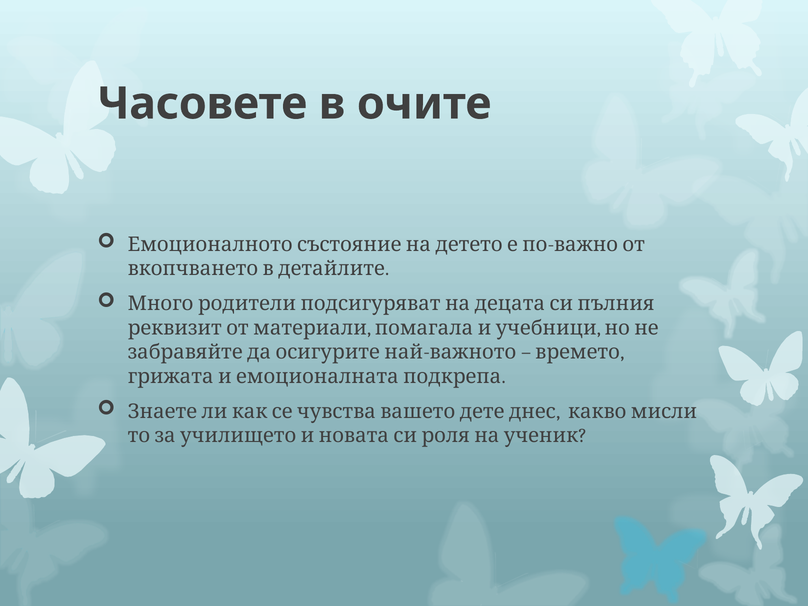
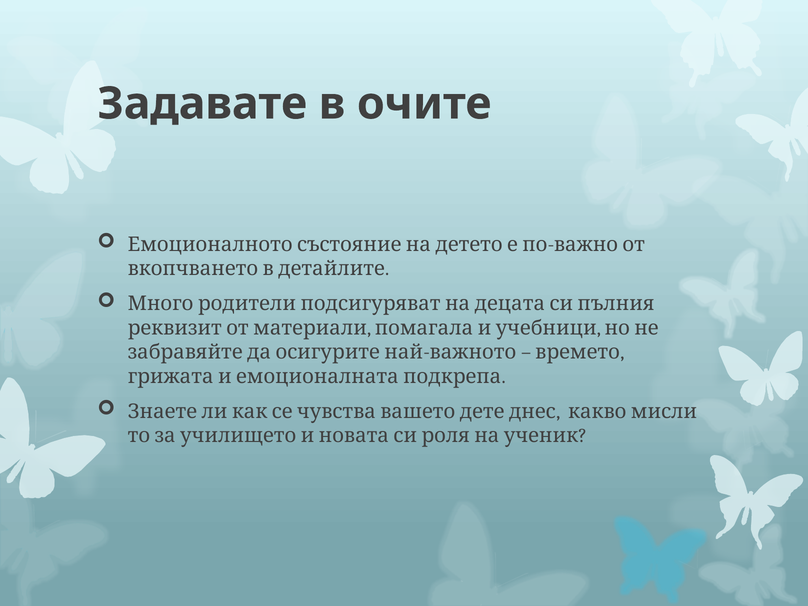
Часовете: Часовете -> Задавате (202, 104)
